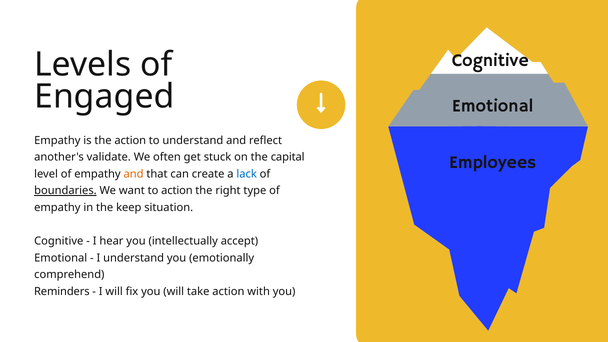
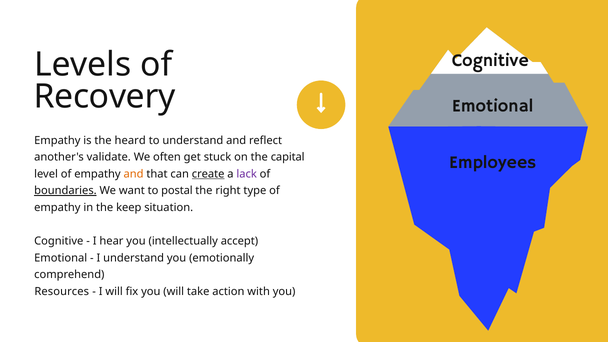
Engaged: Engaged -> Recovery (105, 97)
the action: action -> heard (130, 140)
create underline: none -> present (208, 174)
lack colour: blue -> purple (247, 174)
to action: action -> postal (177, 191)
Reminders: Reminders -> Resources (62, 291)
